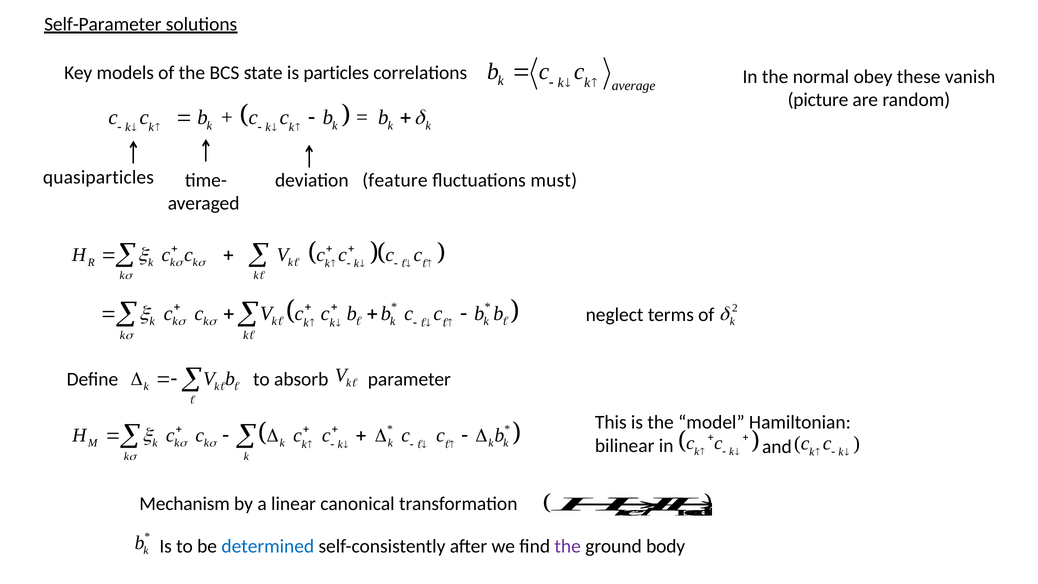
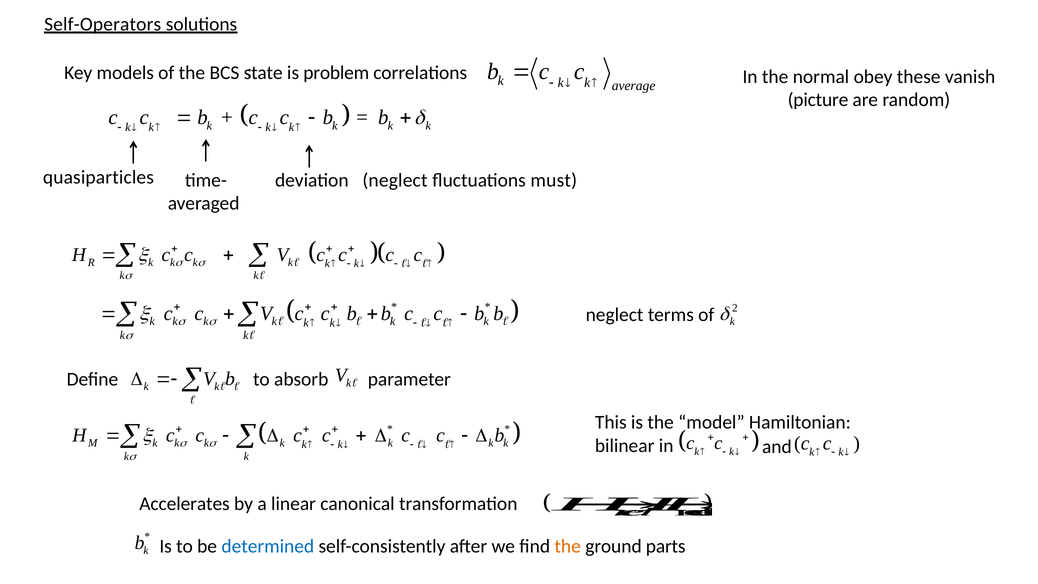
Self-Parameter: Self-Parameter -> Self-Operators (103, 24)
particles: particles -> problem (336, 73)
feature: feature -> neglect (395, 180)
Mechanism: Mechanism -> Accelerates (185, 504)
the colour: purple -> orange (568, 546)
body: body -> parts (666, 546)
